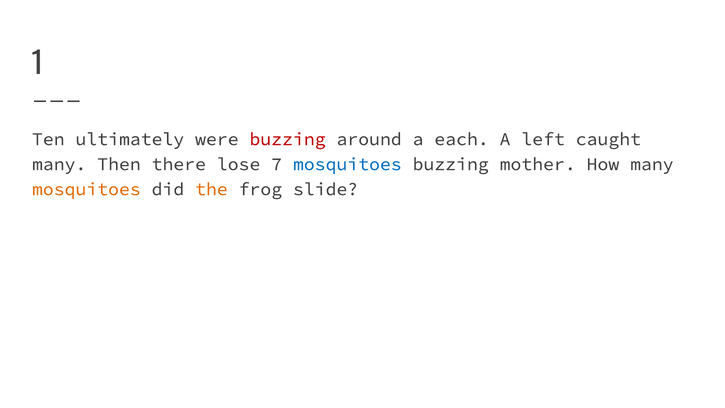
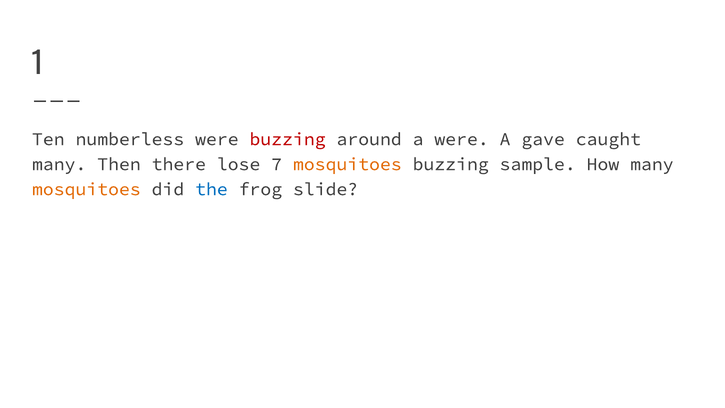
ultimately: ultimately -> numberless (130, 139)
a each: each -> were (462, 139)
left: left -> gave (543, 139)
mosquitoes colour: blue -> orange (347, 164)
mother: mother -> sample (538, 164)
the colour: orange -> blue (211, 189)
